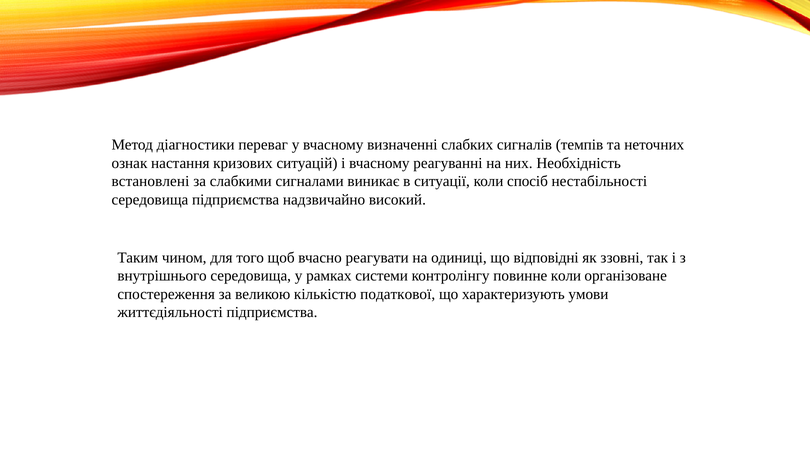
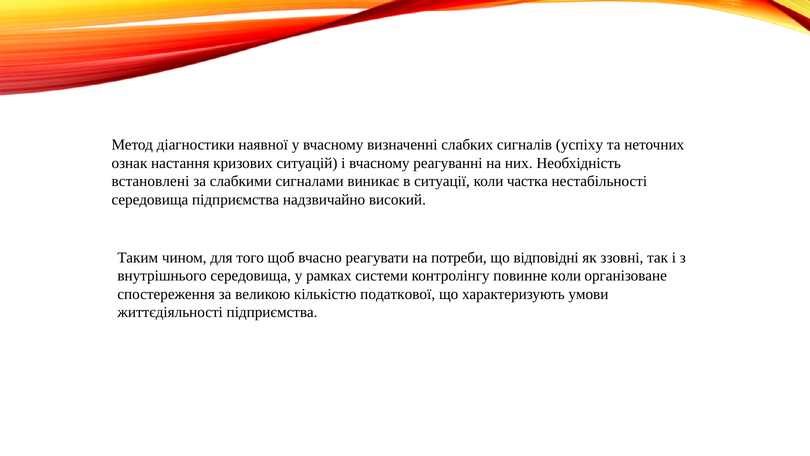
переваг: переваг -> наявної (263, 145)
темпів: темпів -> успіху (579, 145)
спосіб: спосіб -> частка (528, 181)
одиниці: одиниці -> потреби (459, 257)
